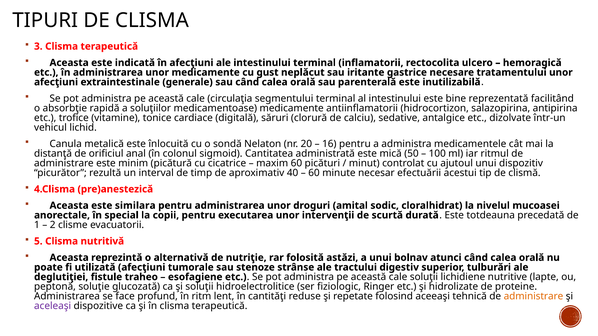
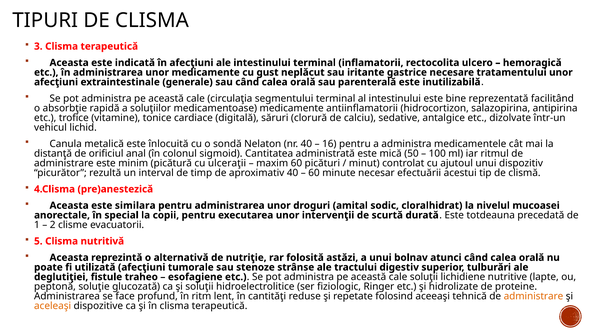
nr 20: 20 -> 40 (306, 144)
cicatrice: cicatrice -> ulceraţii (227, 163)
aceleaşi colour: purple -> orange (53, 306)
